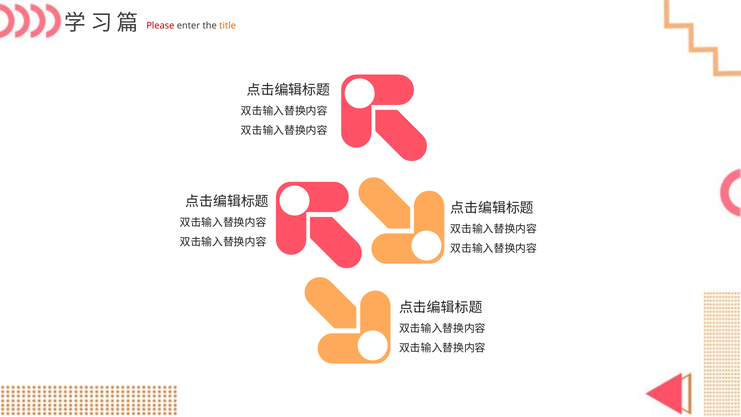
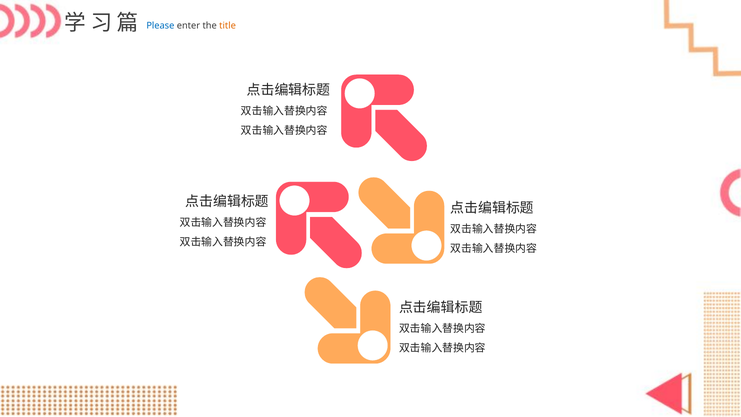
Please colour: red -> blue (160, 26)
